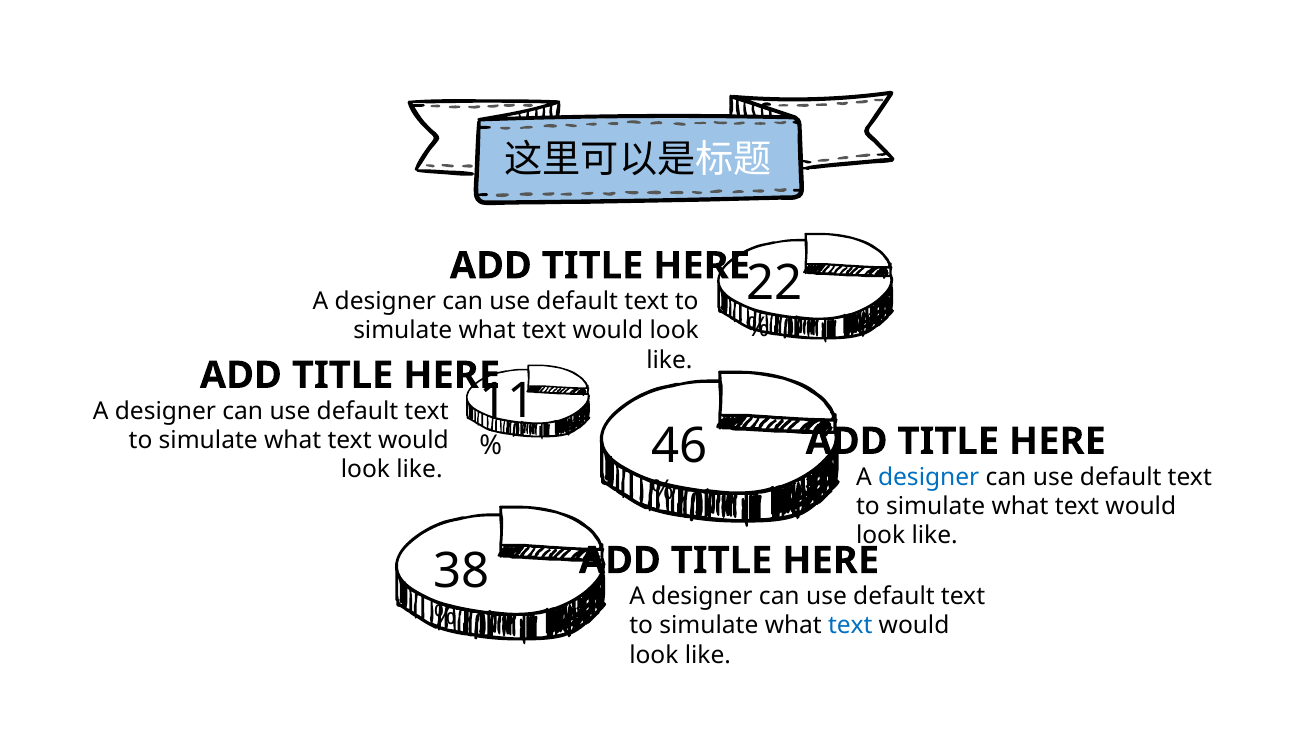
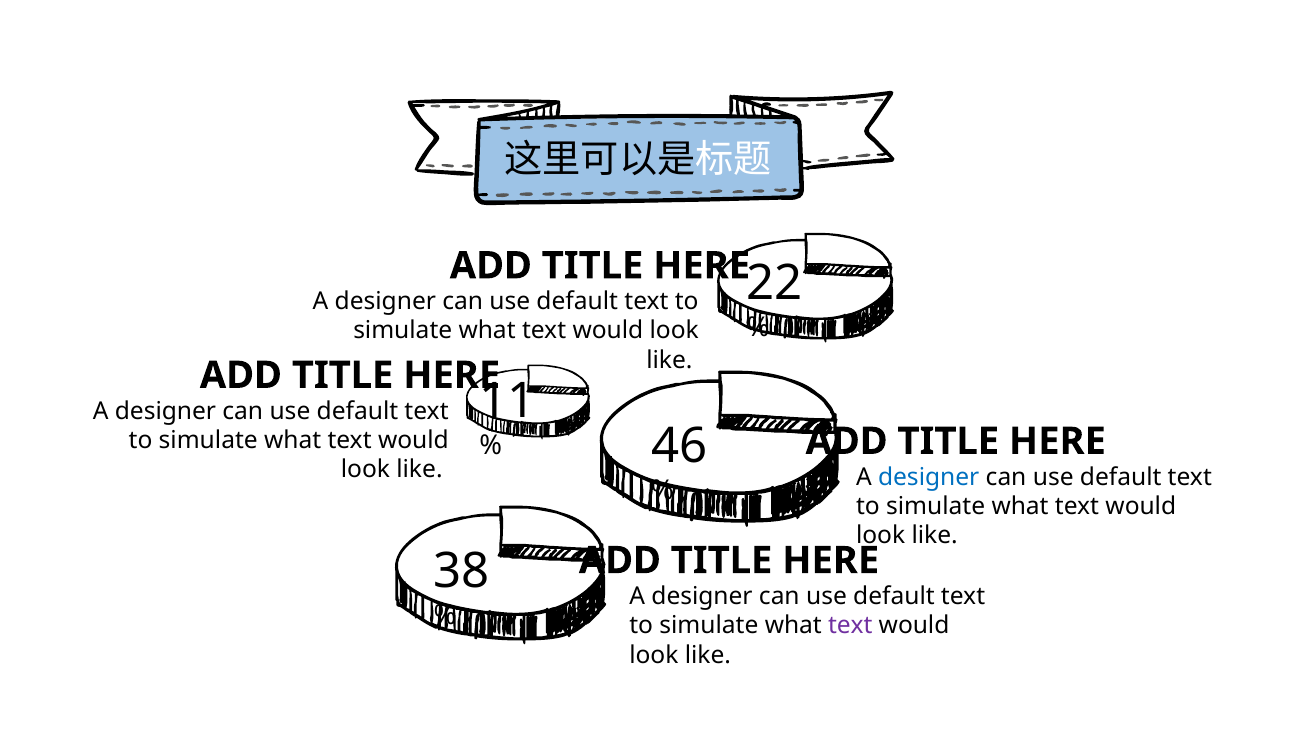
text colour: blue -> purple (850, 626)
